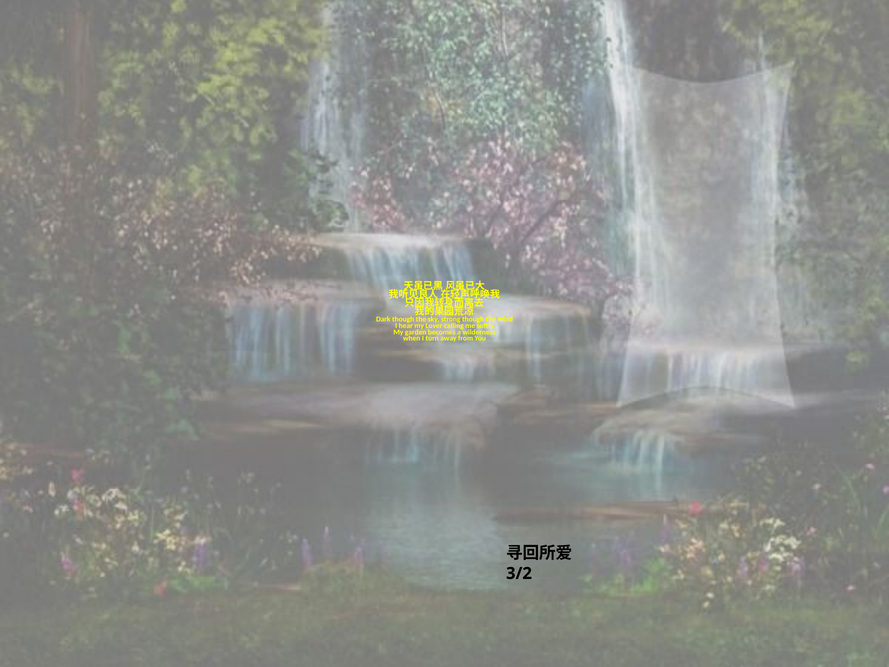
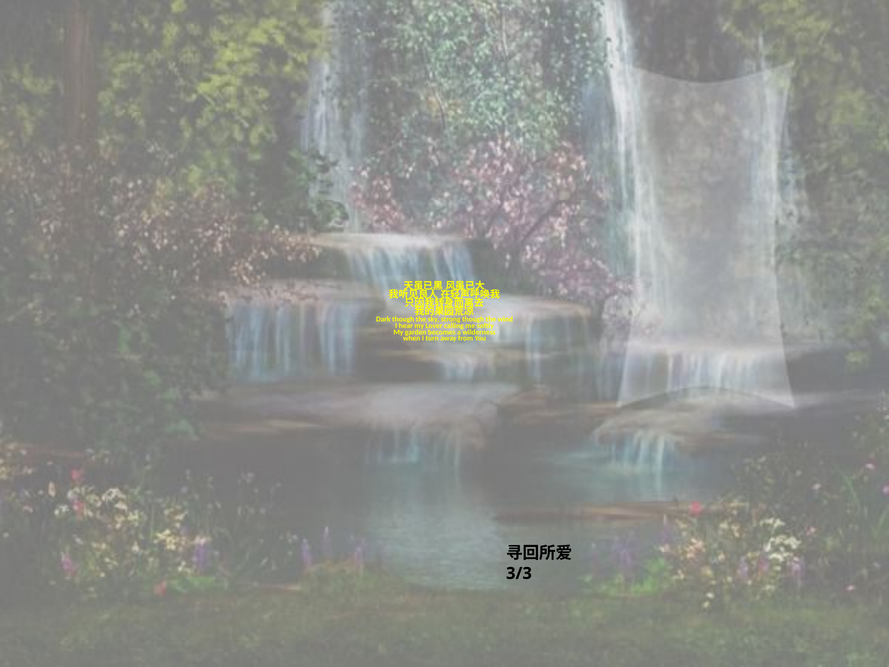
3/2: 3/2 -> 3/3 (519, 573)
